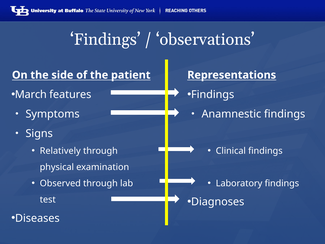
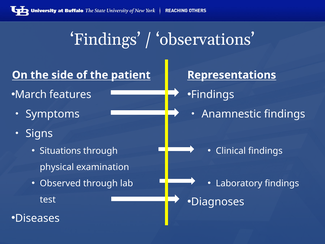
Relatively: Relatively -> Situations (60, 151)
